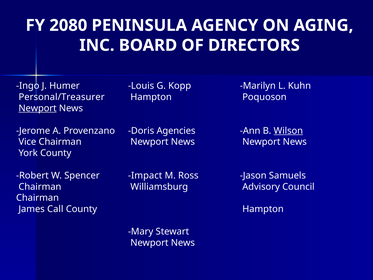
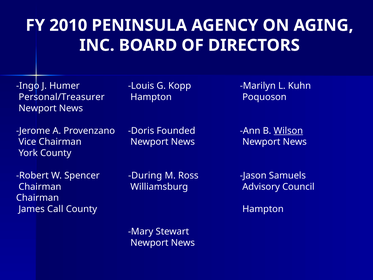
2080: 2080 -> 2010 (68, 25)
Newport underline: present -> none (38, 108)
Agencies: Agencies -> Founded (176, 131)
Impact: Impact -> During (145, 175)
